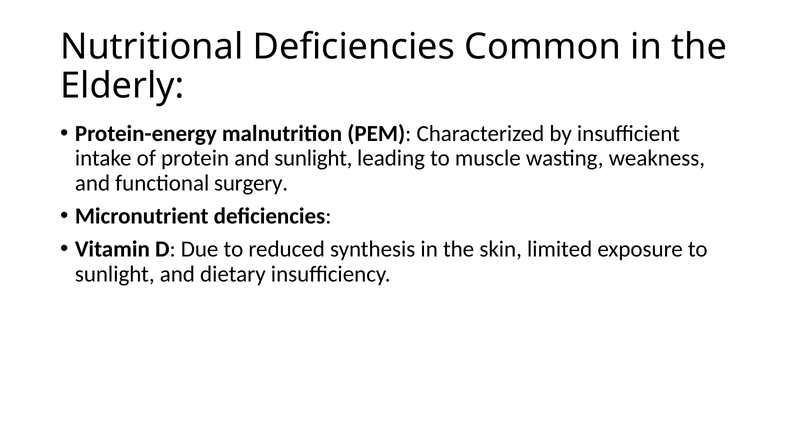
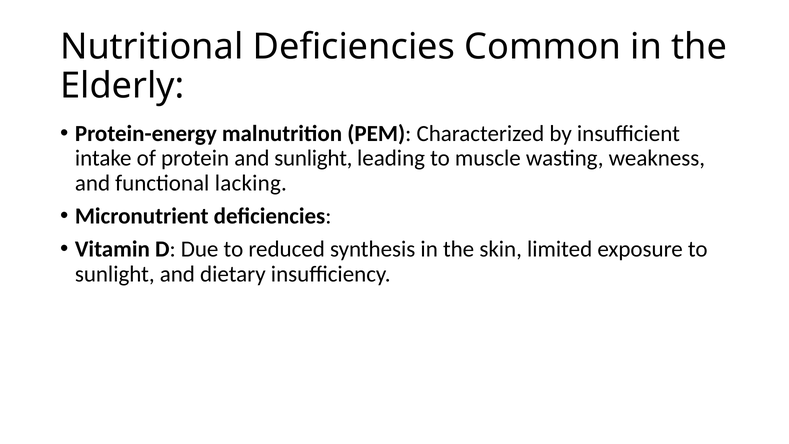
surgery: surgery -> lacking (251, 183)
